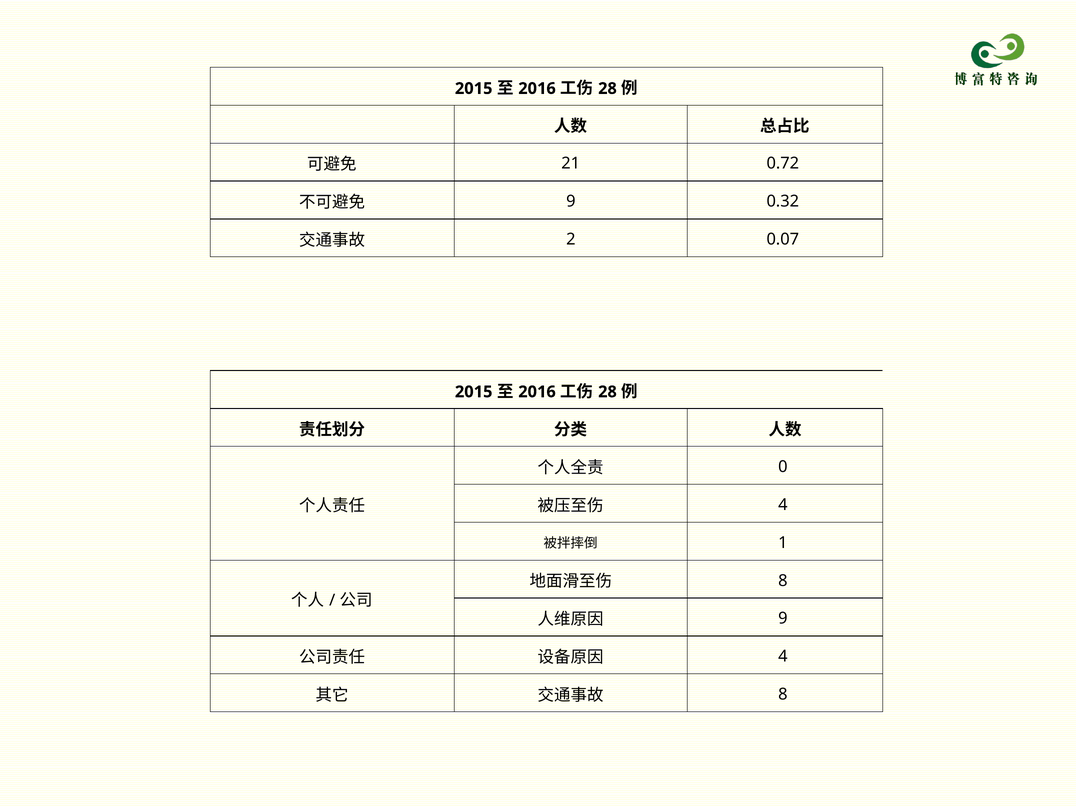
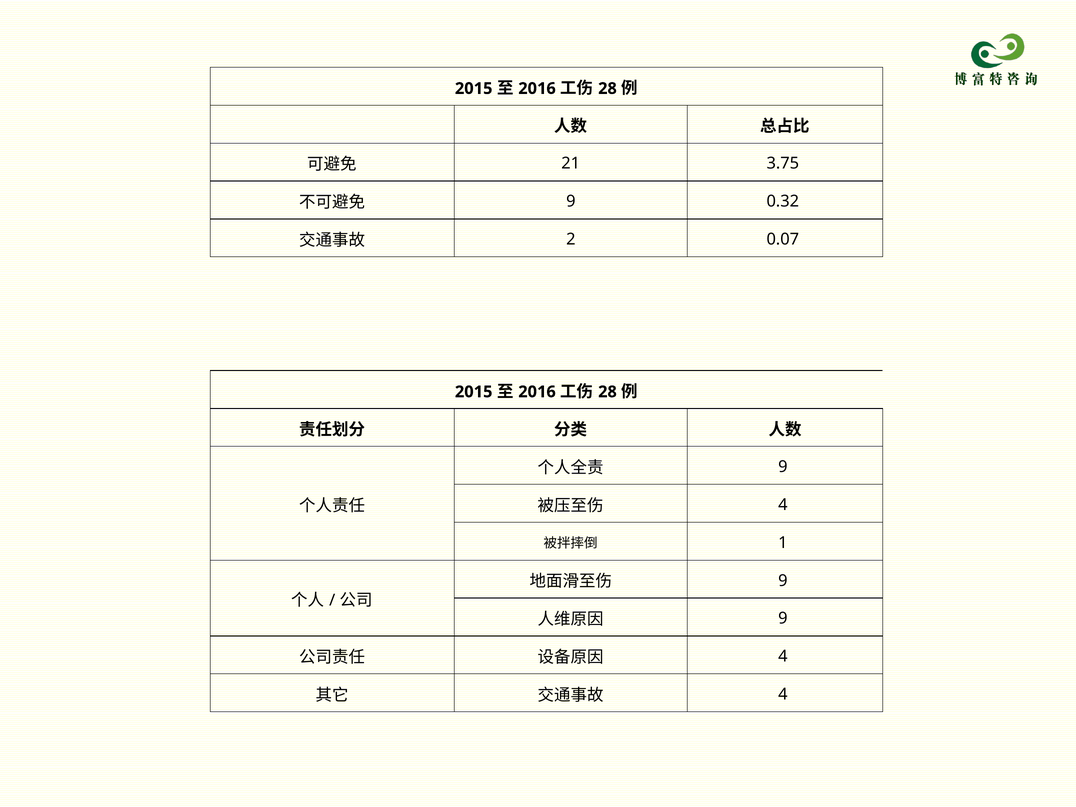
0.72: 0.72 -> 3.75 (783, 164)
0: 0 -> 9 (783, 467)
8: 8 -> 9 (783, 581)
8: 8 -> 4 (783, 694)
